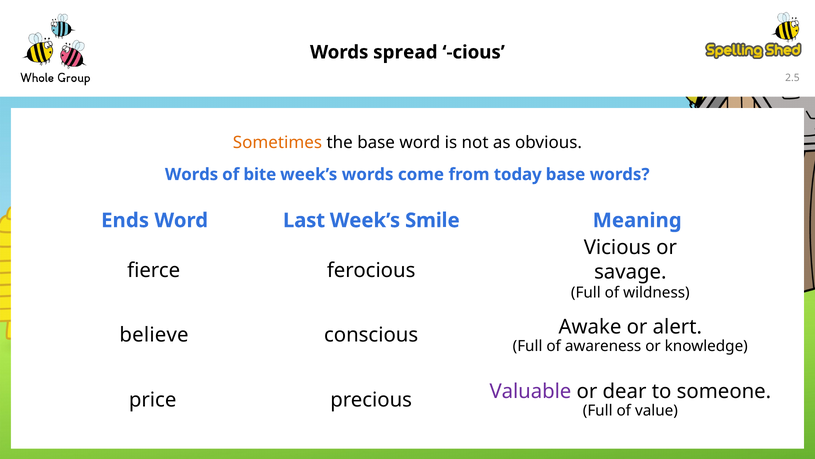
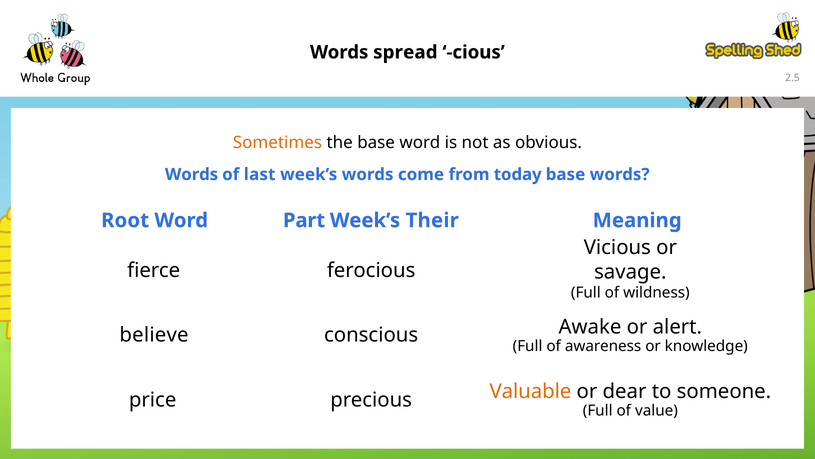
bite: bite -> last (260, 174)
Ends: Ends -> Root (125, 220)
Last: Last -> Part (304, 220)
Smile: Smile -> Their (432, 220)
Valuable colour: purple -> orange (530, 391)
